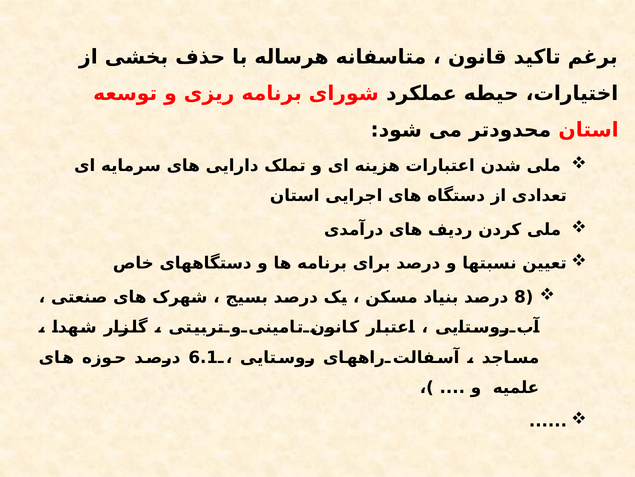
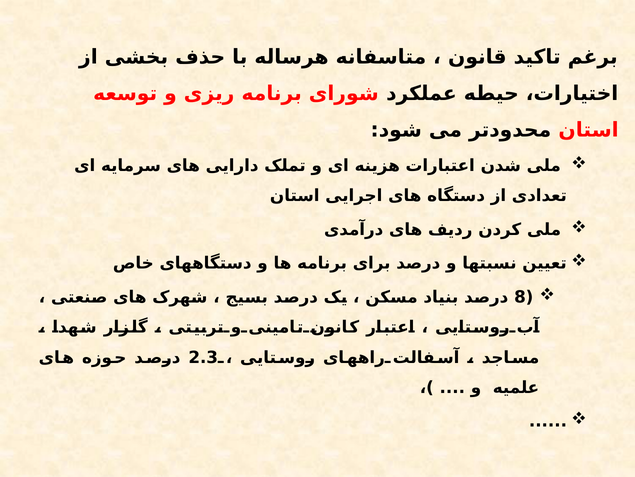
6.1: 6.1 -> 2.3 (203, 357)
